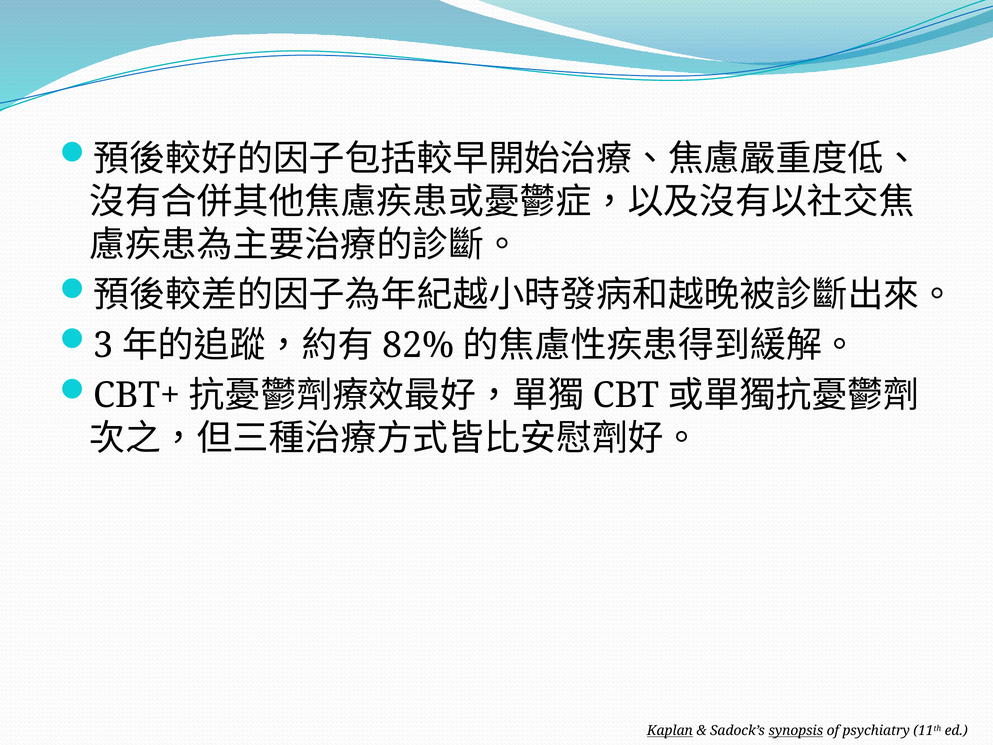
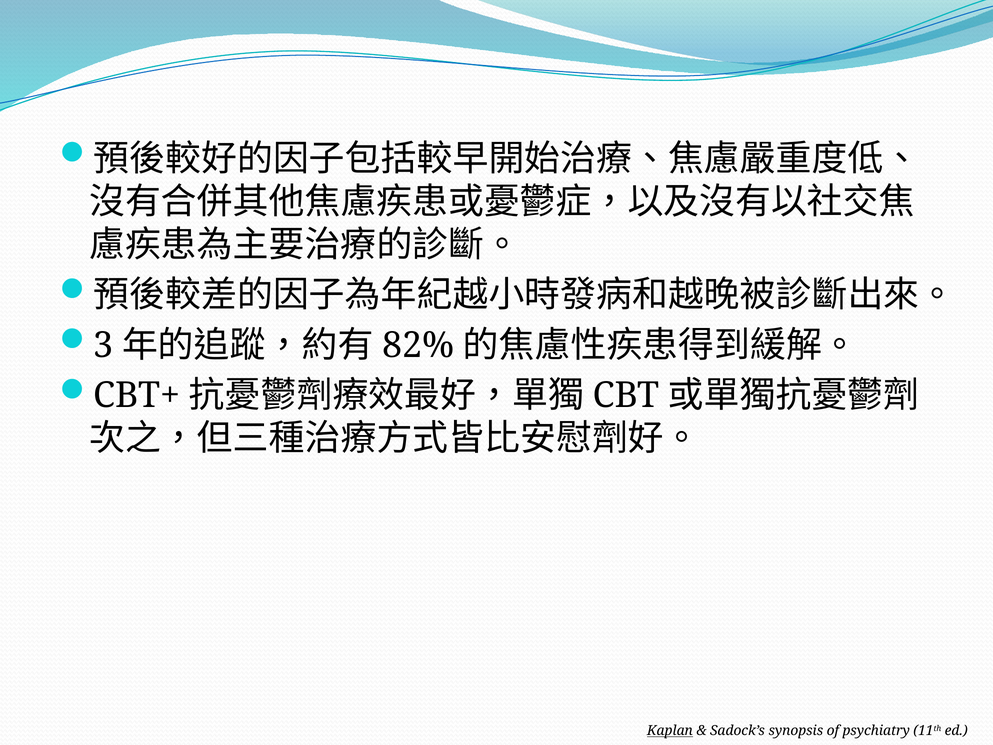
synopsis underline: present -> none (796, 731)
